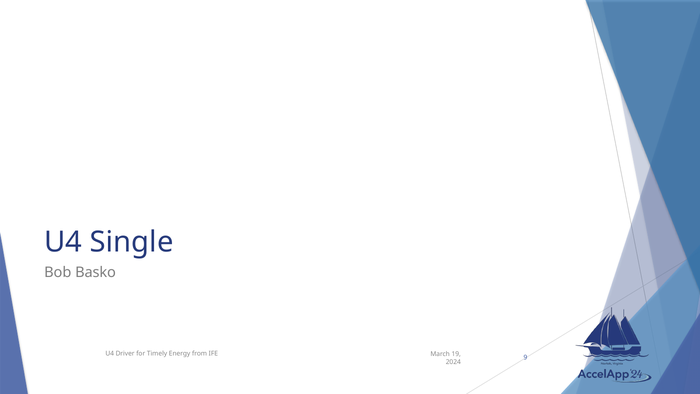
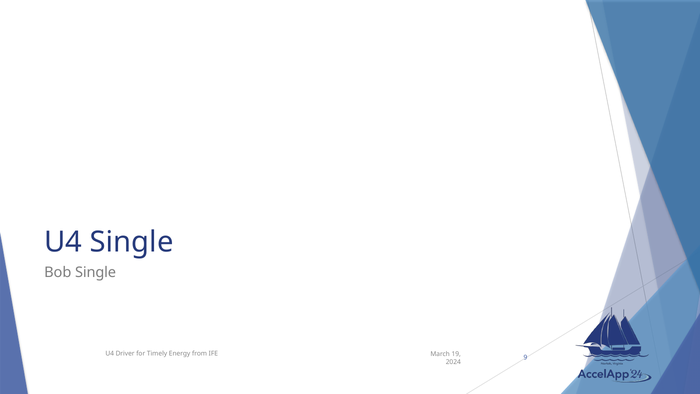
Bob Basko: Basko -> Single (96, 272)
